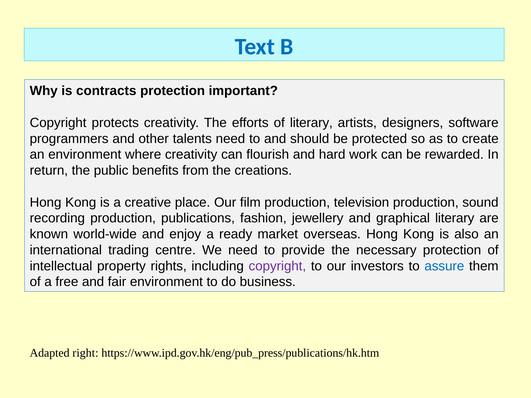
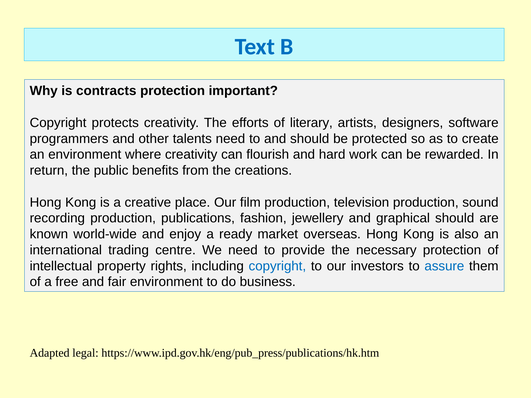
graphical literary: literary -> should (455, 218)
copyright colour: purple -> blue (277, 266)
right: right -> legal (85, 353)
